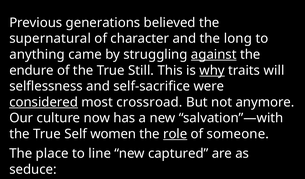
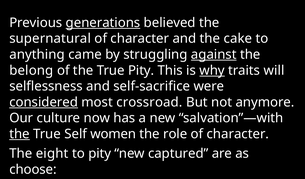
generations underline: none -> present (103, 23)
long: long -> cake (238, 38)
endure: endure -> belong (31, 70)
True Still: Still -> Pity (141, 70)
the underline: none -> present (19, 134)
role underline: present -> none (175, 134)
someone: someone -> character (238, 134)
place: place -> eight (52, 153)
to line: line -> pity (100, 153)
seduce: seduce -> choose (33, 169)
